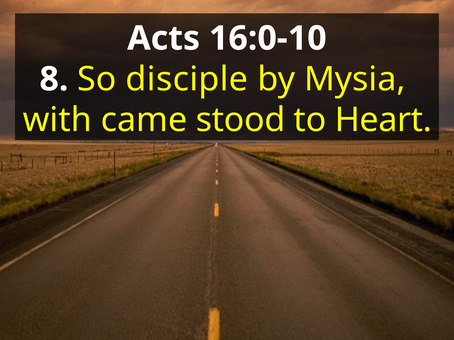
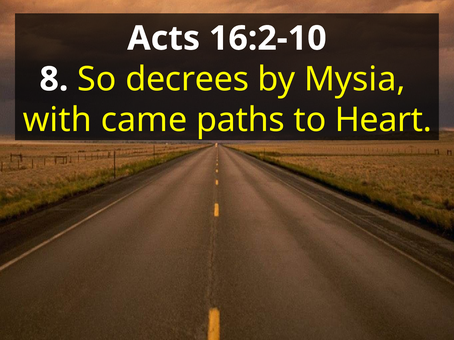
16:0-10: 16:0-10 -> 16:2-10 (268, 38)
disciple: disciple -> decrees (187, 79)
stood: stood -> paths (241, 120)
